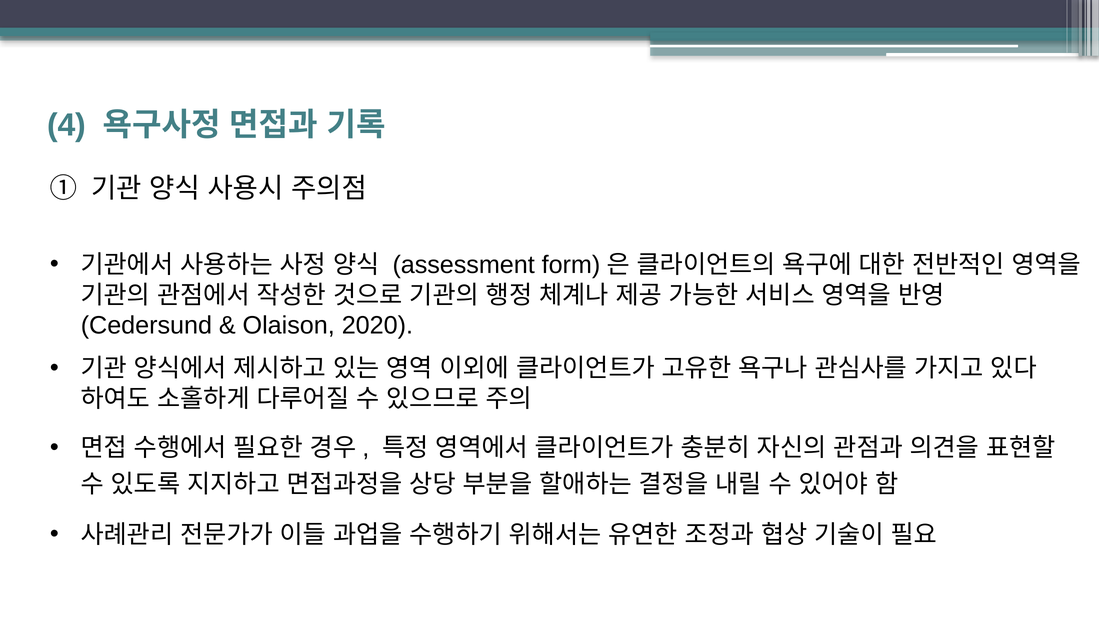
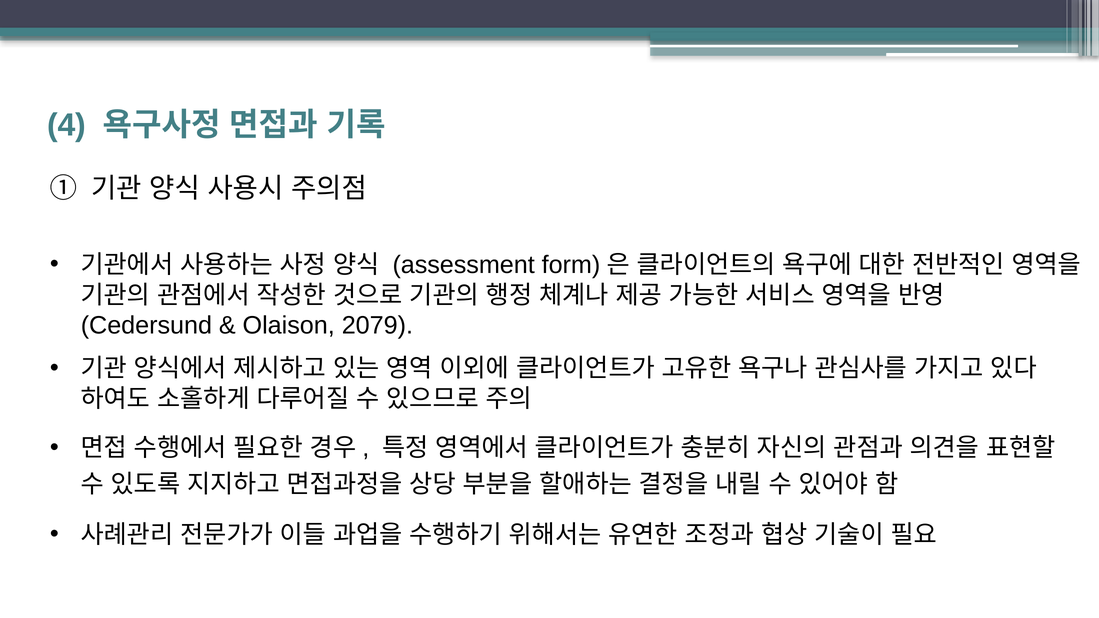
2020: 2020 -> 2079 (377, 326)
